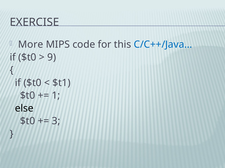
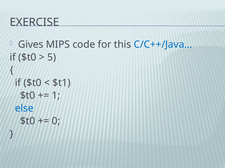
More: More -> Gives (31, 45)
9: 9 -> 5 (52, 58)
else colour: black -> blue (24, 109)
3: 3 -> 0 (56, 122)
